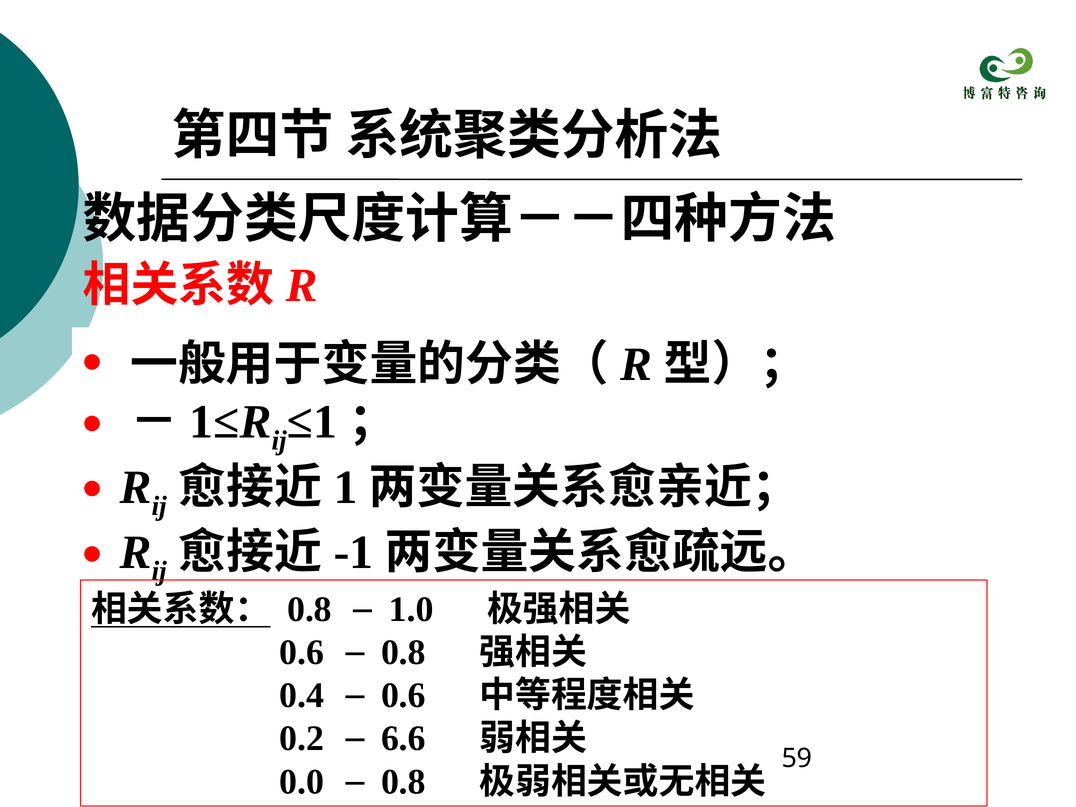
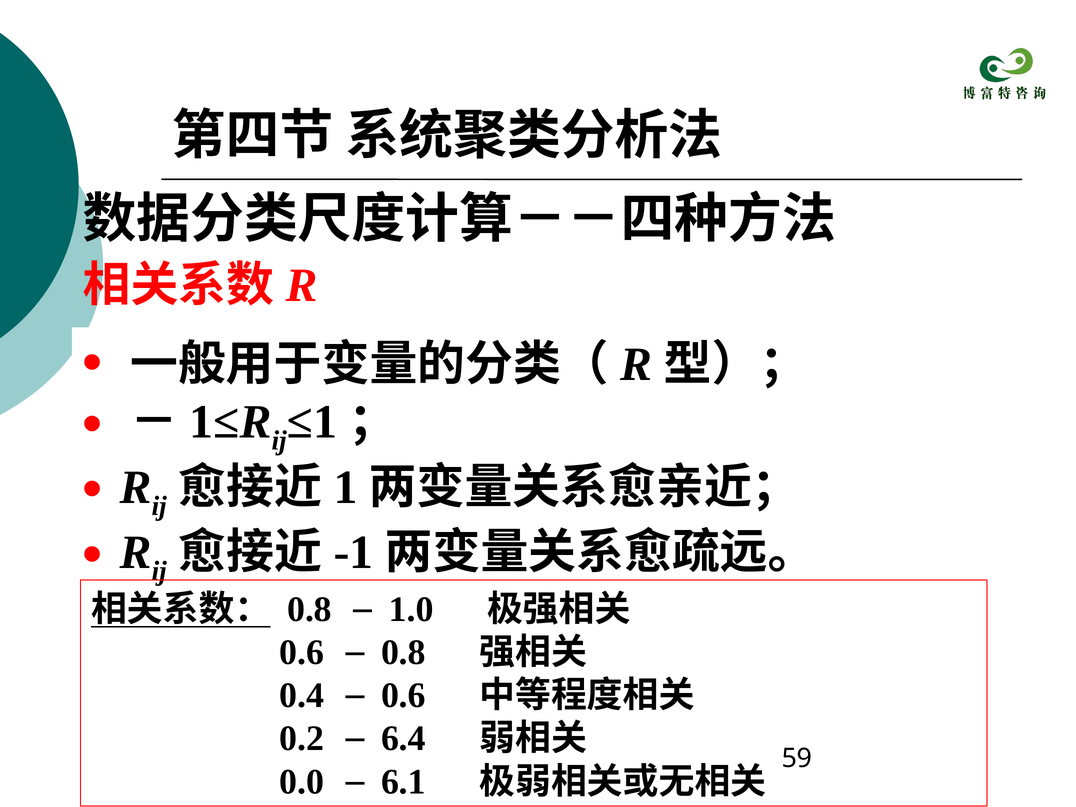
6.6: 6.6 -> 6.4 (403, 739)
0.8: 0.8 -> 6.1 (403, 782)
